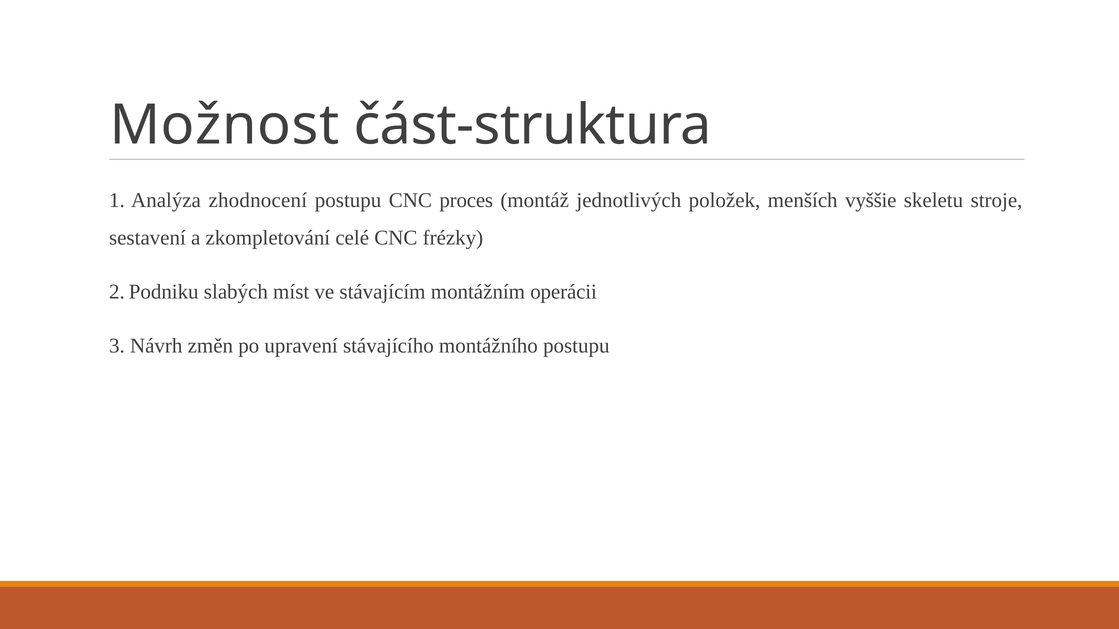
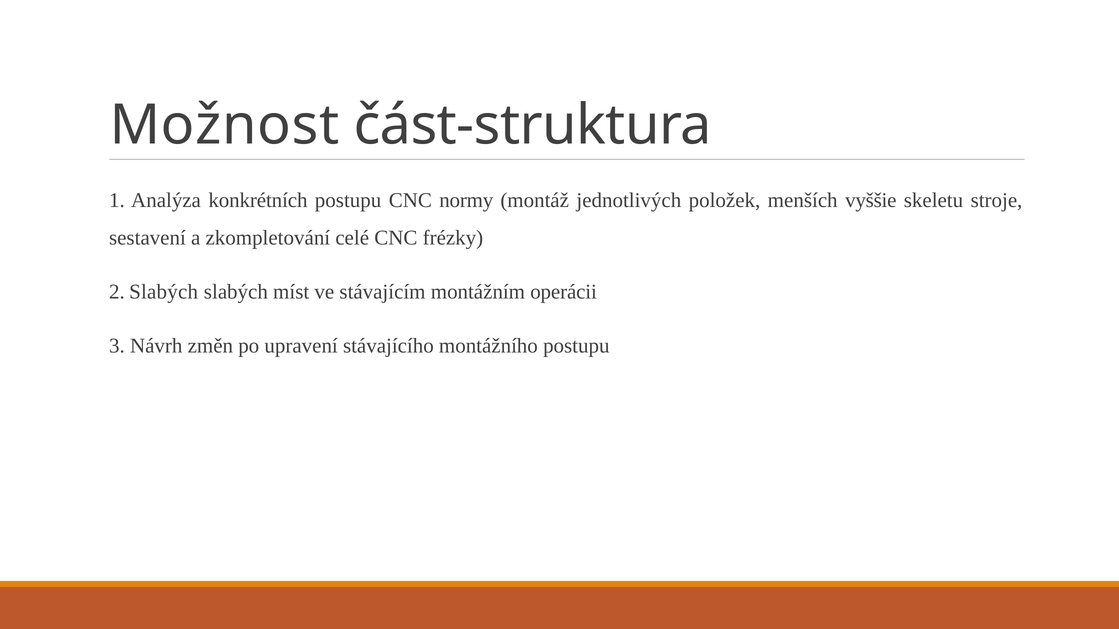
zhodnocení: zhodnocení -> konkrétních (258, 200)
proces: proces -> normy (466, 200)
2 Podniku: Podniku -> Slabých (164, 292)
